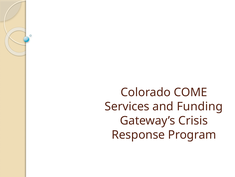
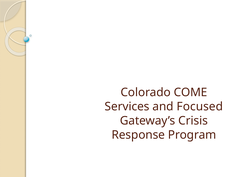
Funding: Funding -> Focused (200, 106)
